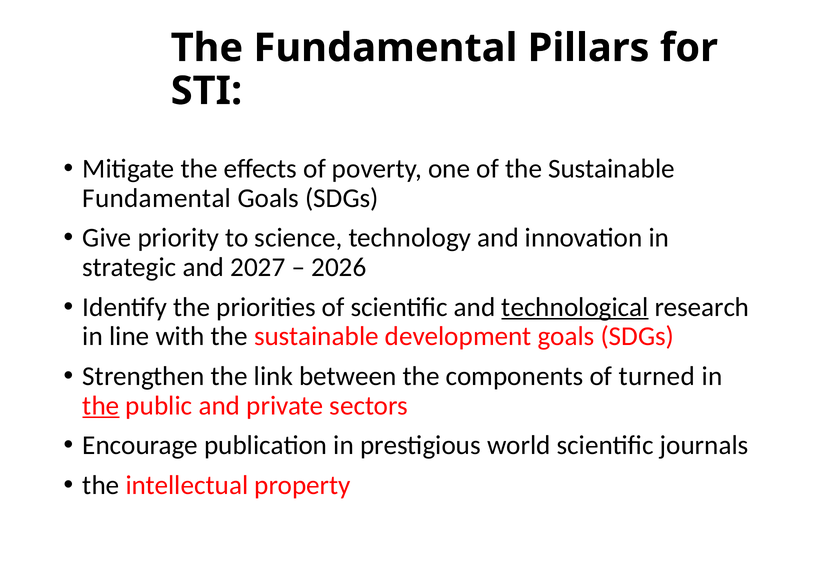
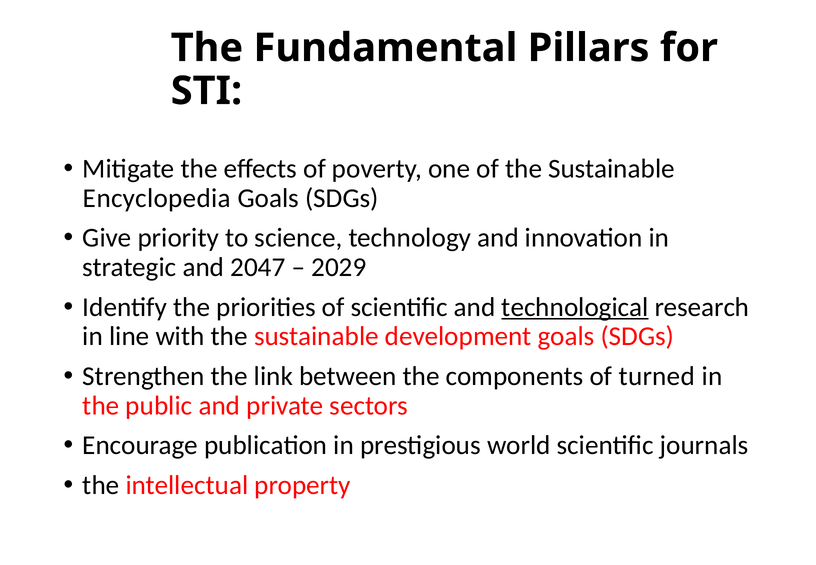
Fundamental: Fundamental -> Encyclopedia (157, 198)
2027: 2027 -> 2047 (258, 267)
2026: 2026 -> 2029 (339, 267)
the underline: present -> none (101, 406)
